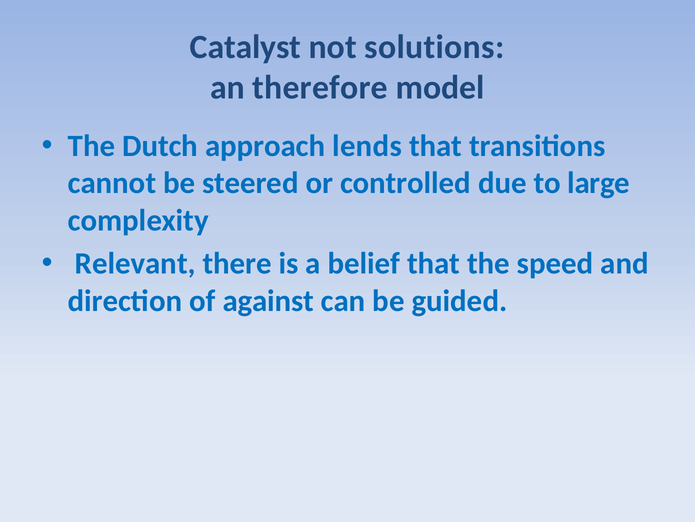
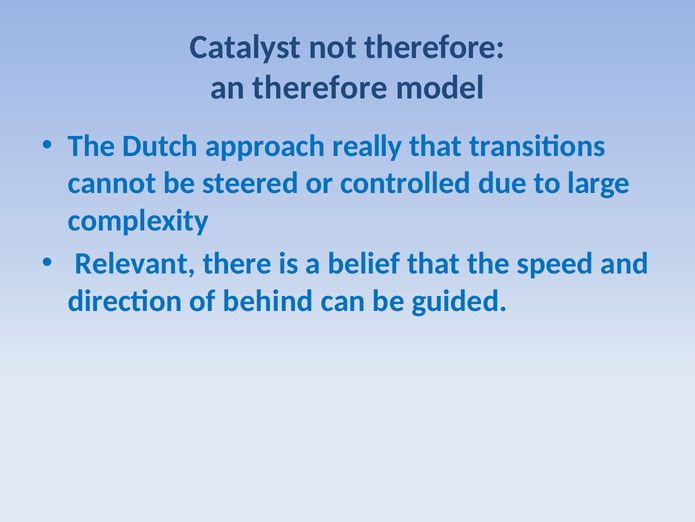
not solutions: solutions -> therefore (435, 47)
lends: lends -> really (367, 146)
against: against -> behind (268, 300)
